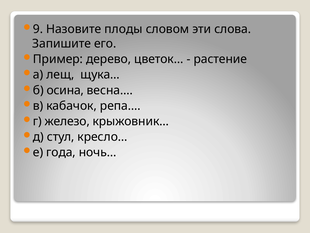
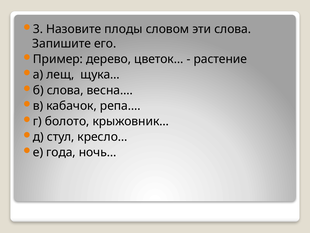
9: 9 -> 3 (38, 29)
б осина: осина -> слова (65, 90)
железо: железо -> болото (67, 121)
